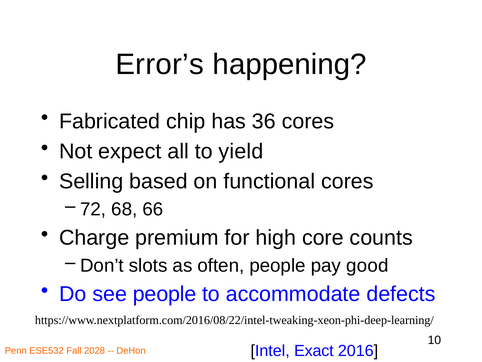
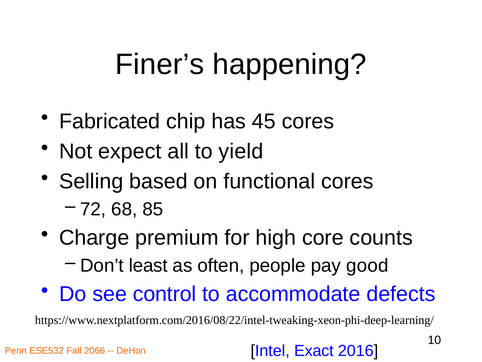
Error’s: Error’s -> Finer’s (160, 64)
36: 36 -> 45 (264, 121)
66: 66 -> 85 (153, 209)
slots: slots -> least (148, 265)
see people: people -> control (165, 294)
2028: 2028 -> 2066 (95, 350)
